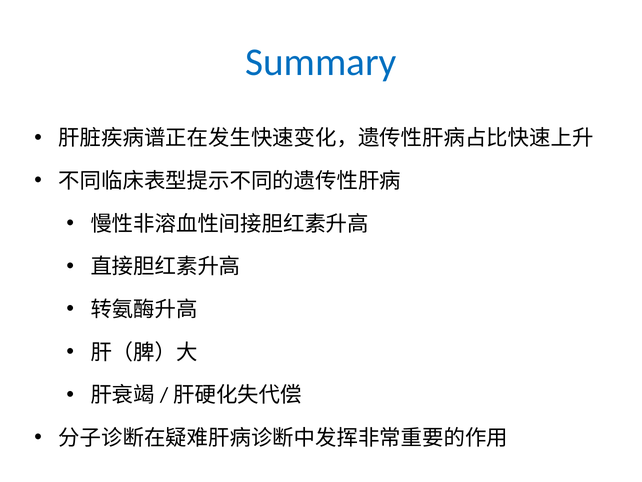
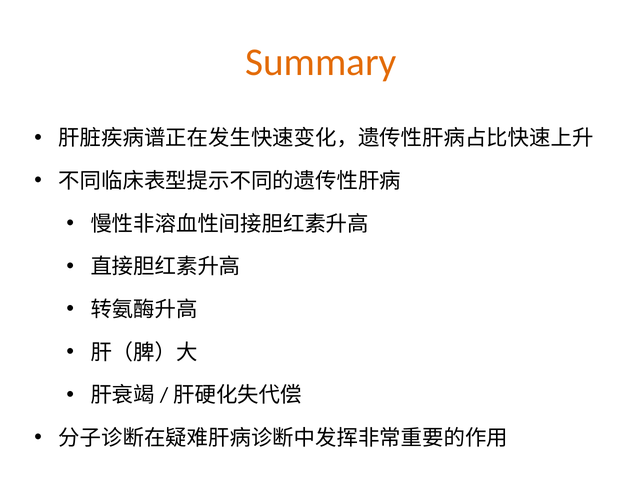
Summary colour: blue -> orange (321, 62)
